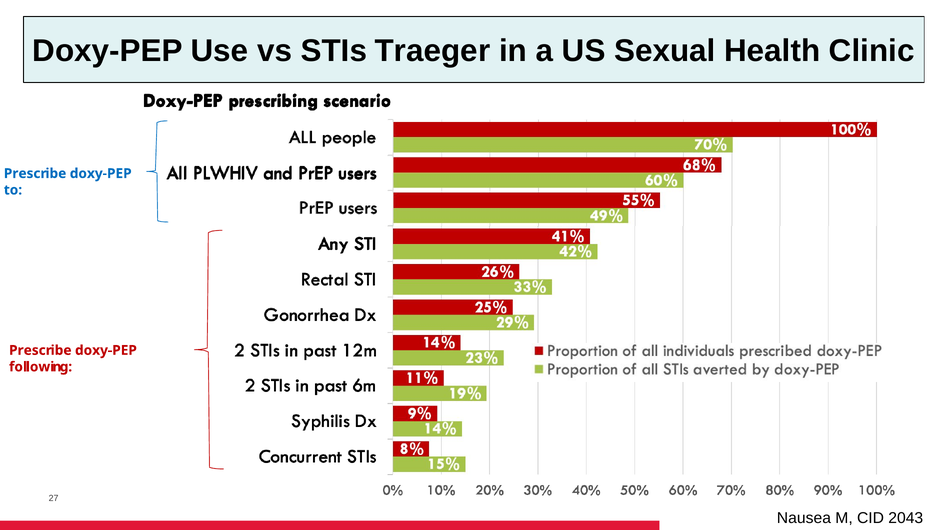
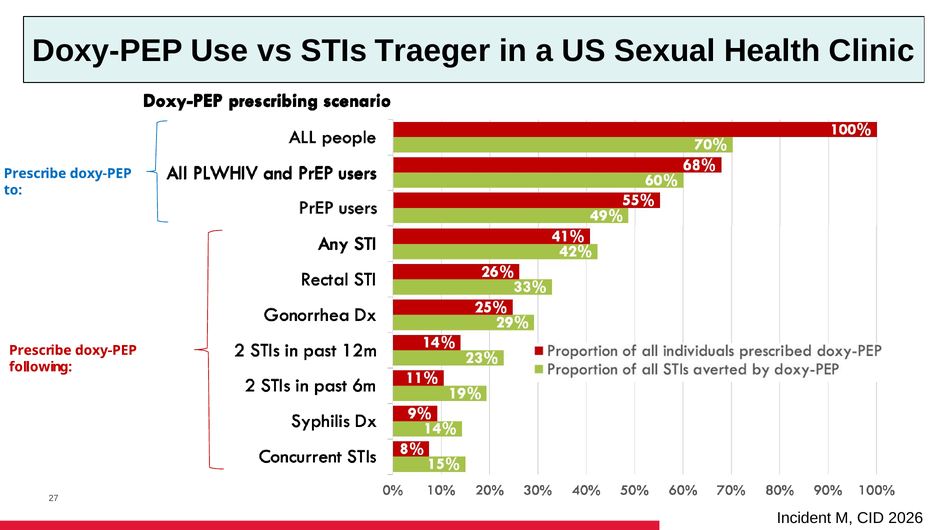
Nausea: Nausea -> Incident (804, 518)
2043: 2043 -> 2026 (906, 518)
